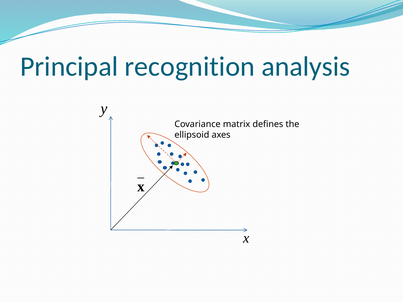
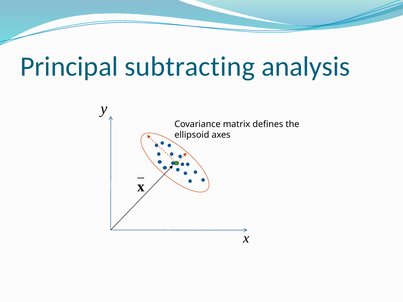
recognition: recognition -> subtracting (190, 67)
